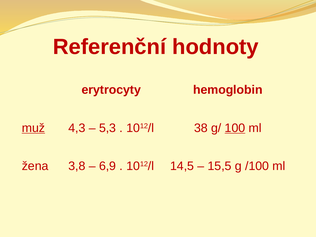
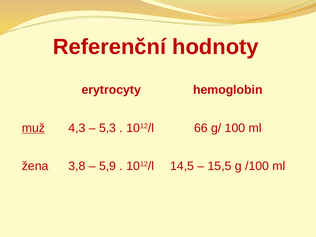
38: 38 -> 66 (201, 128)
100 underline: present -> none (235, 128)
6,9: 6,9 -> 5,9 (108, 166)
